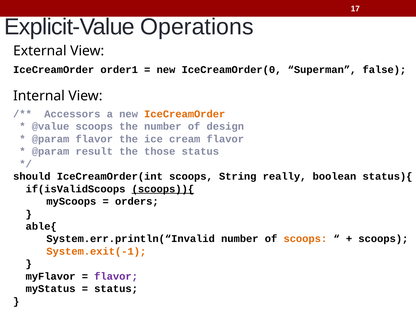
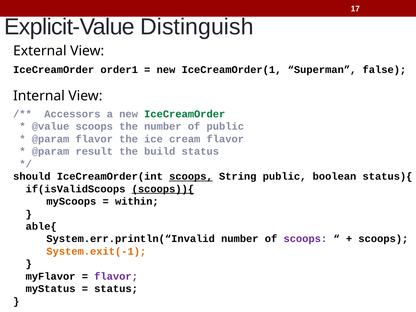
Operations: Operations -> Distinguish (197, 27)
IceCreamOrder(0: IceCreamOrder(0 -> IceCreamOrder(1 (232, 70)
IceCreamOrder colour: orange -> green (185, 114)
of design: design -> public (225, 127)
those: those -> build (160, 152)
scoops underline: none -> present (191, 176)
String really: really -> public (285, 176)
orders: orders -> within (137, 201)
scoops colour: orange -> purple (305, 239)
